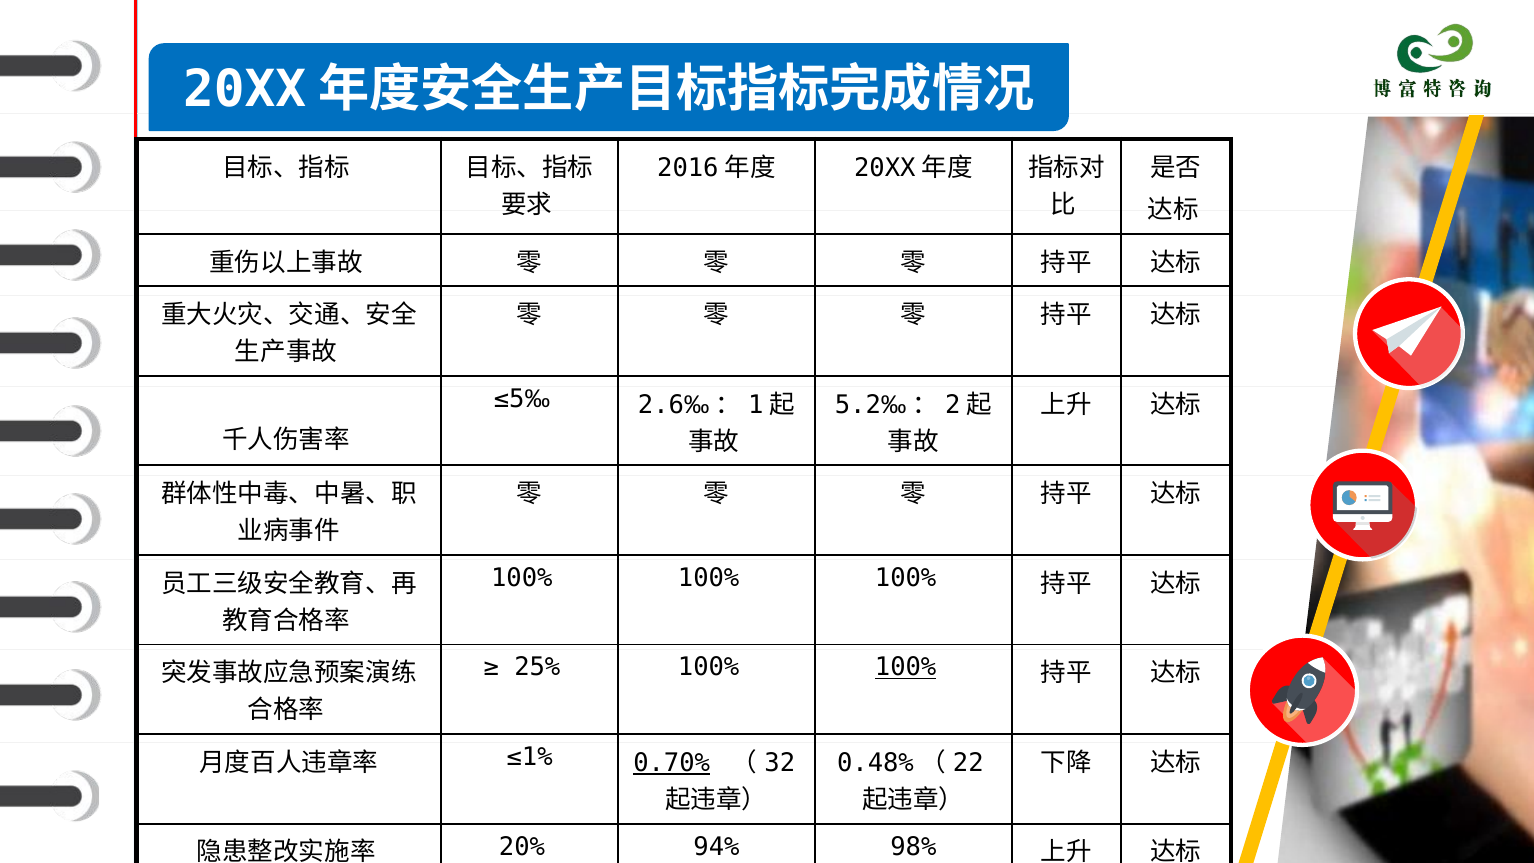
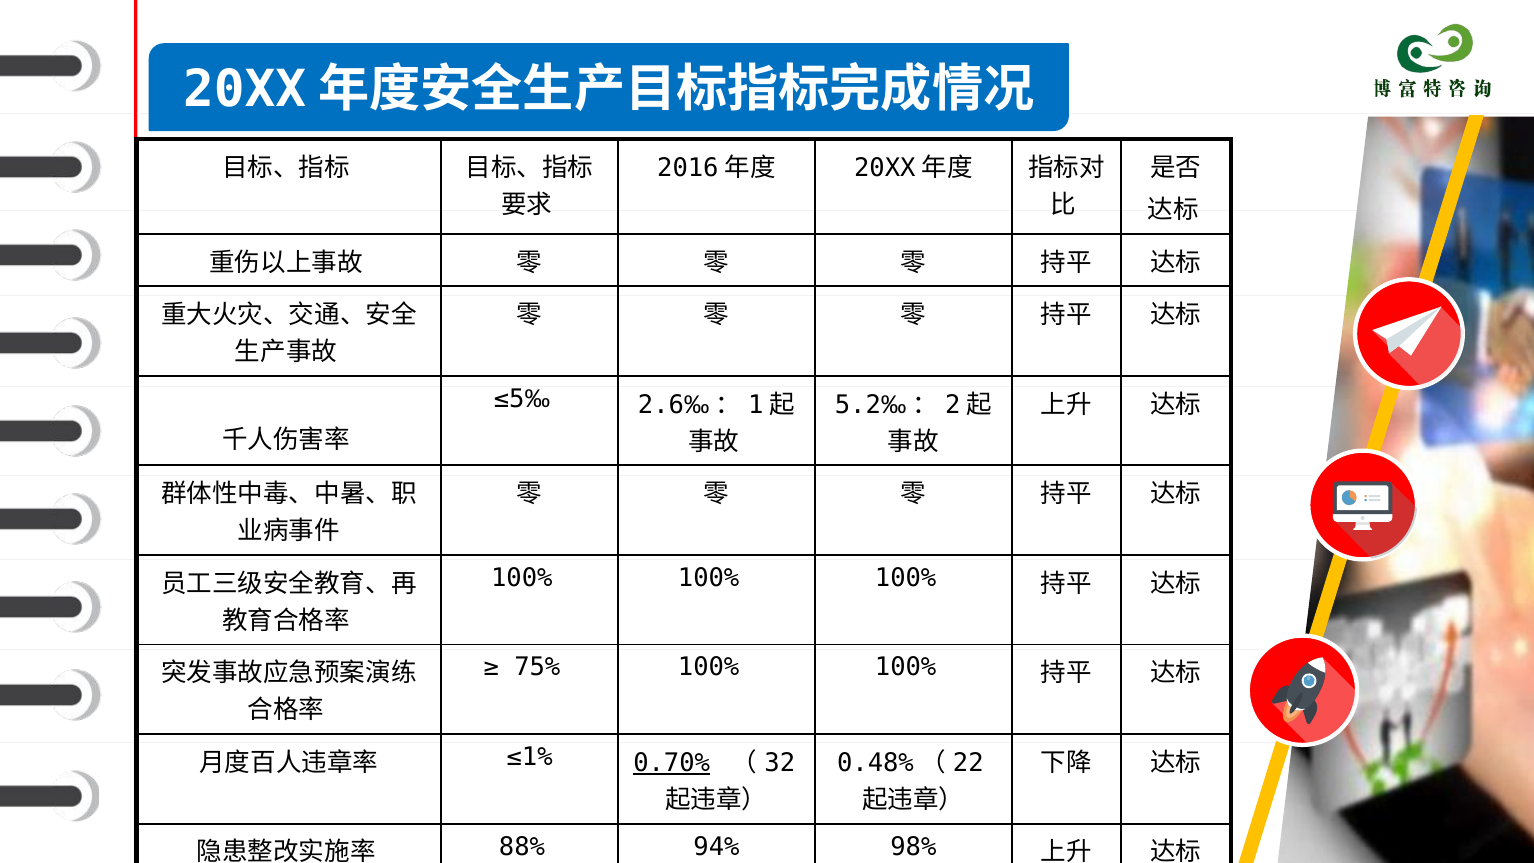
25%: 25% -> 75% (537, 667)
100% underline: present -> none (906, 667)
20%: 20% -> 88% (522, 847)
